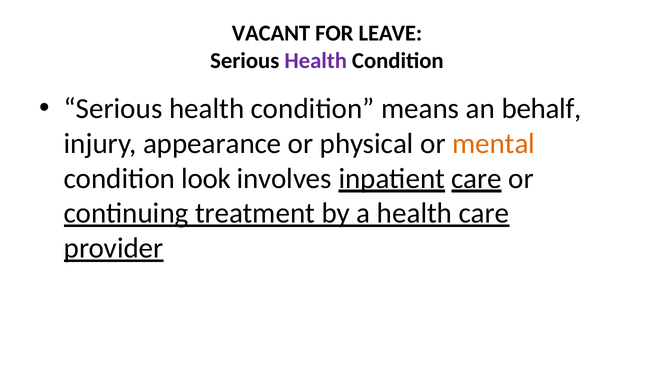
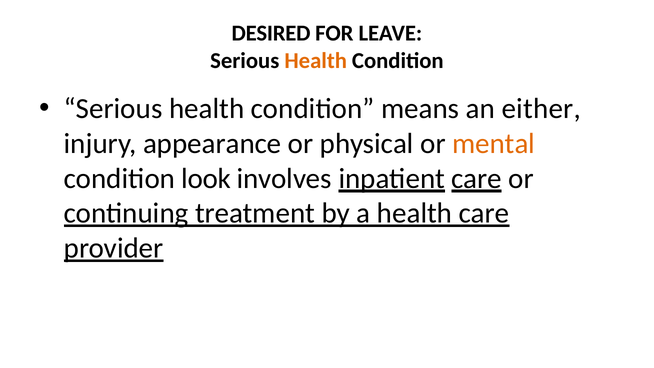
VACANT: VACANT -> DESIRED (271, 33)
Health colour: purple -> orange (316, 61)
behalf: behalf -> either (541, 109)
